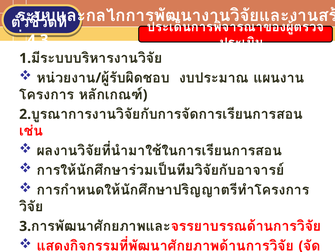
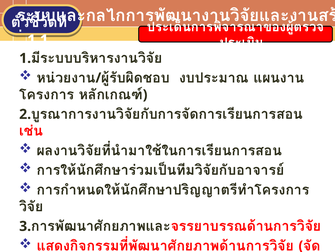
4.3: 4.3 -> 1.1 (38, 40)
